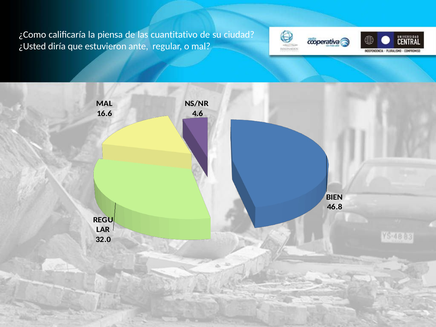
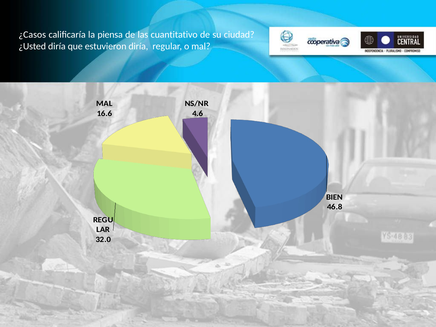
¿Como: ¿Como -> ¿Casos (32, 35)
estuvieron ante: ante -> diría (138, 46)
